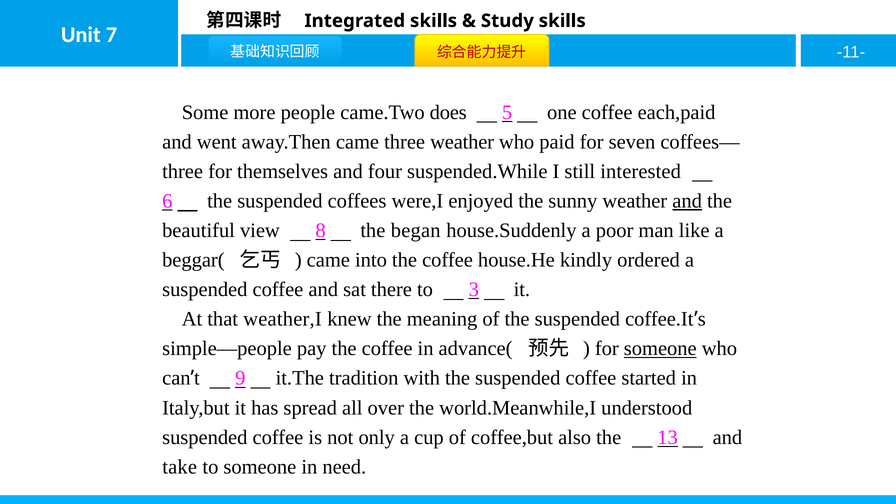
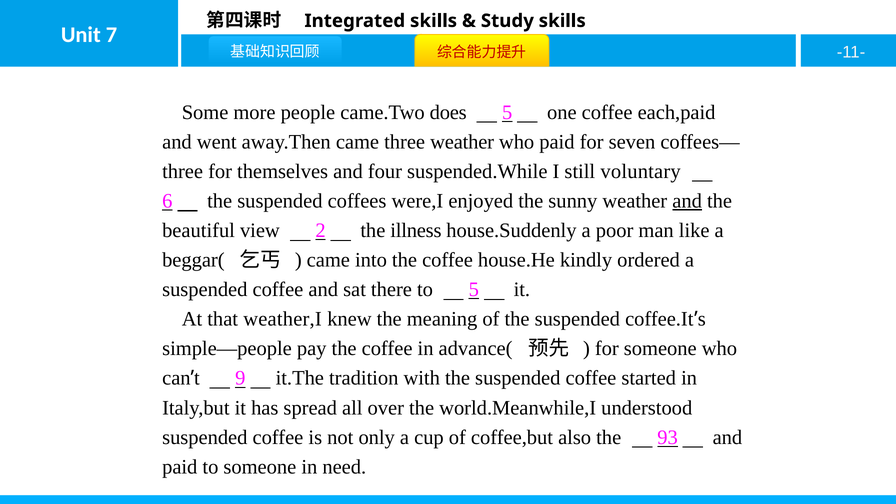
interested: interested -> voluntary (641, 171)
8: 8 -> 2 (321, 230)
began: began -> illness (416, 230)
to 3: 3 -> 5 (474, 290)
someone underline: present -> none (660, 349)
13: 13 -> 93 (668, 437)
take: take -> paid (180, 467)
